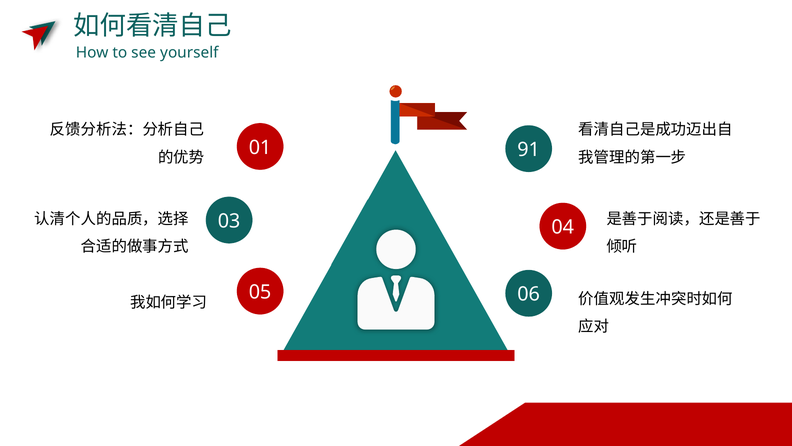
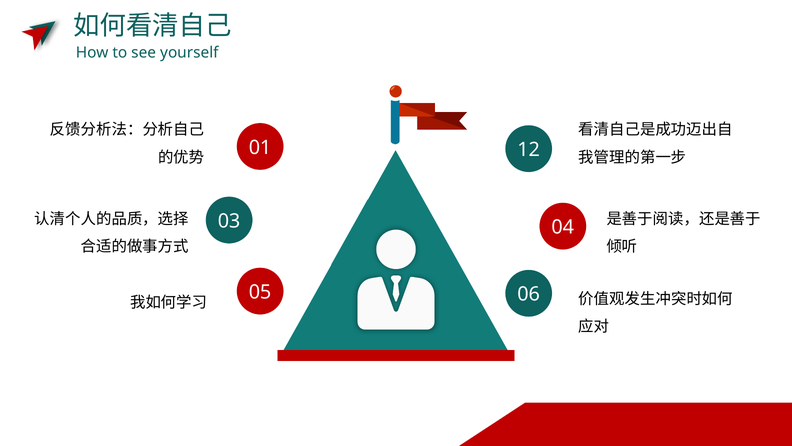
91: 91 -> 12 (529, 150)
